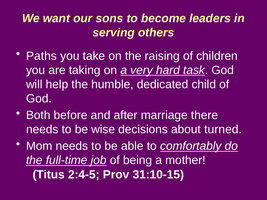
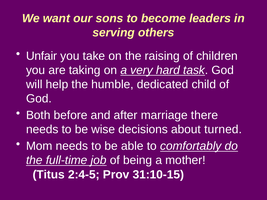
Paths: Paths -> Unfair (42, 56)
